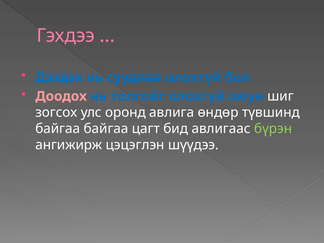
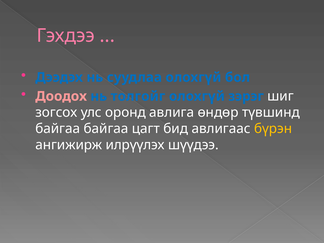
оюун: оюун -> зэрэг (246, 96)
бүрэн colour: light green -> yellow (273, 129)
цэцэглэн: цэцэглэн -> илрүүлэх (135, 145)
